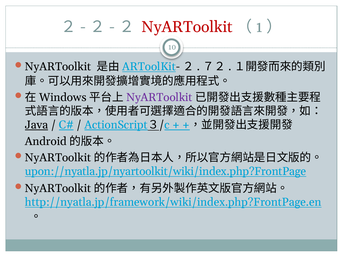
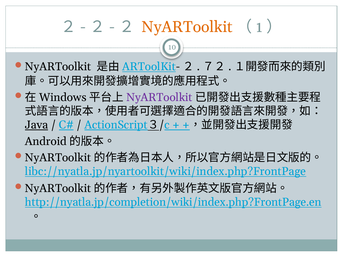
NyARToolkit colour: red -> orange (187, 27)
upon://nyatla.jp/nyartoolkit/wiki/index.php?FrontPage: upon://nyatla.jp/nyartoolkit/wiki/index.php?FrontPage -> libc://nyatla.jp/nyartoolkit/wiki/index.php?FrontPage (165, 171)
http://nyatla.jp/framework/wiki/index.php?FrontPage.en: http://nyatla.jp/framework/wiki/index.php?FrontPage.en -> http://nyatla.jp/completion/wiki/index.php?FrontPage.en (173, 202)
